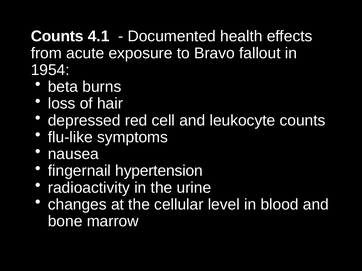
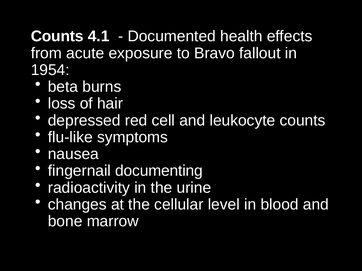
hypertension: hypertension -> documenting (159, 171)
